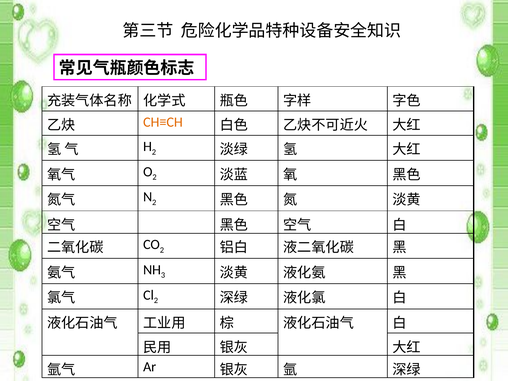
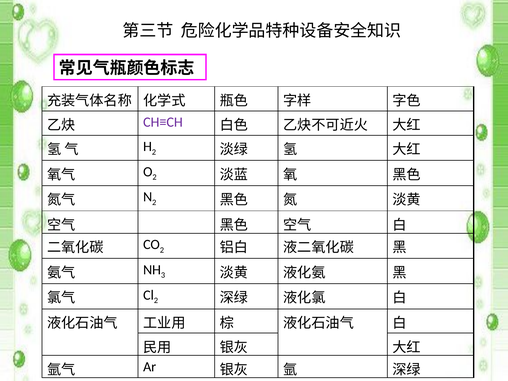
CH≡CH colour: orange -> purple (163, 122)
